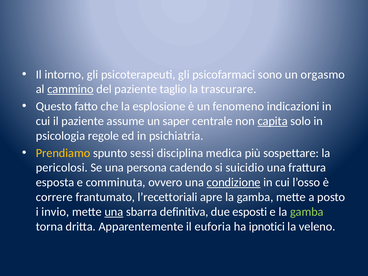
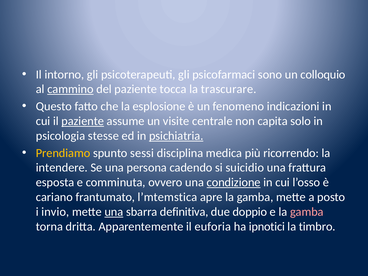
orgasmo: orgasmo -> colloquio (323, 74)
taglio: taglio -> tocca (173, 89)
paziente underline: none -> present (83, 121)
saper: saper -> visite (176, 121)
capita underline: present -> none (273, 121)
regole: regole -> stesse (103, 136)
psichiatria underline: none -> present (176, 136)
sospettare: sospettare -> ricorrendo (291, 153)
pericolosi: pericolosi -> intendere (62, 168)
correre: correre -> cariano (54, 197)
l’recettoriali: l’recettoriali -> l’mtemstica (167, 197)
esposti: esposti -> doppio (250, 212)
gamba colour: light green -> pink (307, 212)
veleno: veleno -> timbro (317, 227)
